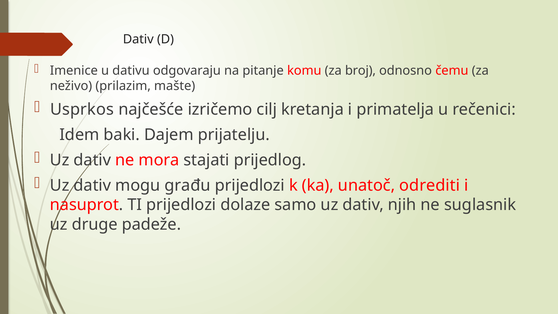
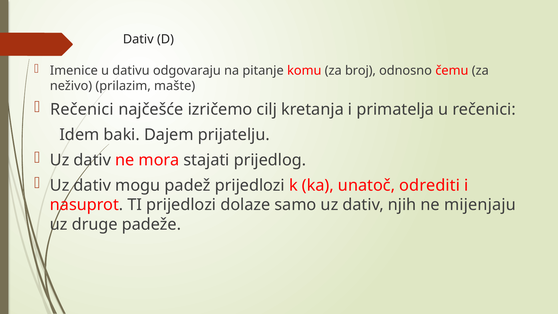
Usprkos: Usprkos -> Rečenici (82, 109)
građu: građu -> padež (188, 185)
suglasnik: suglasnik -> mijenjaju (480, 205)
